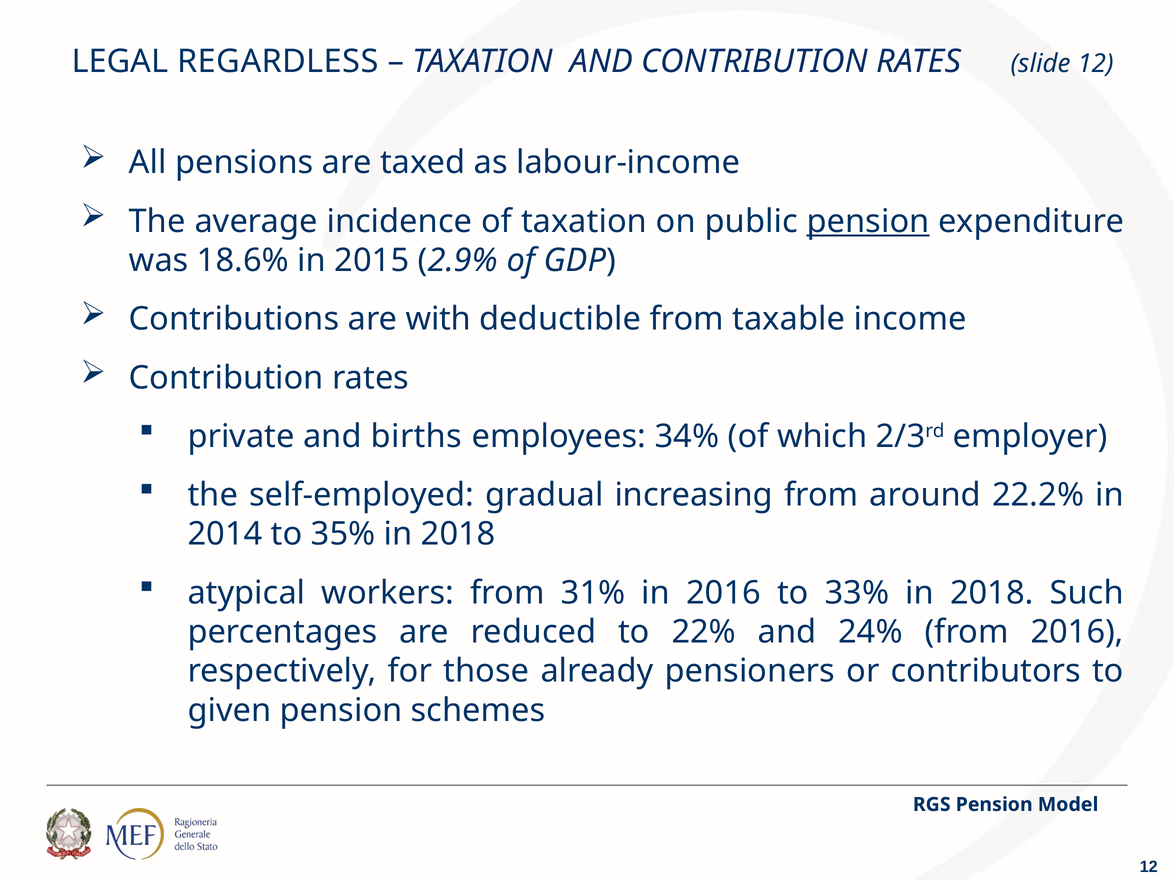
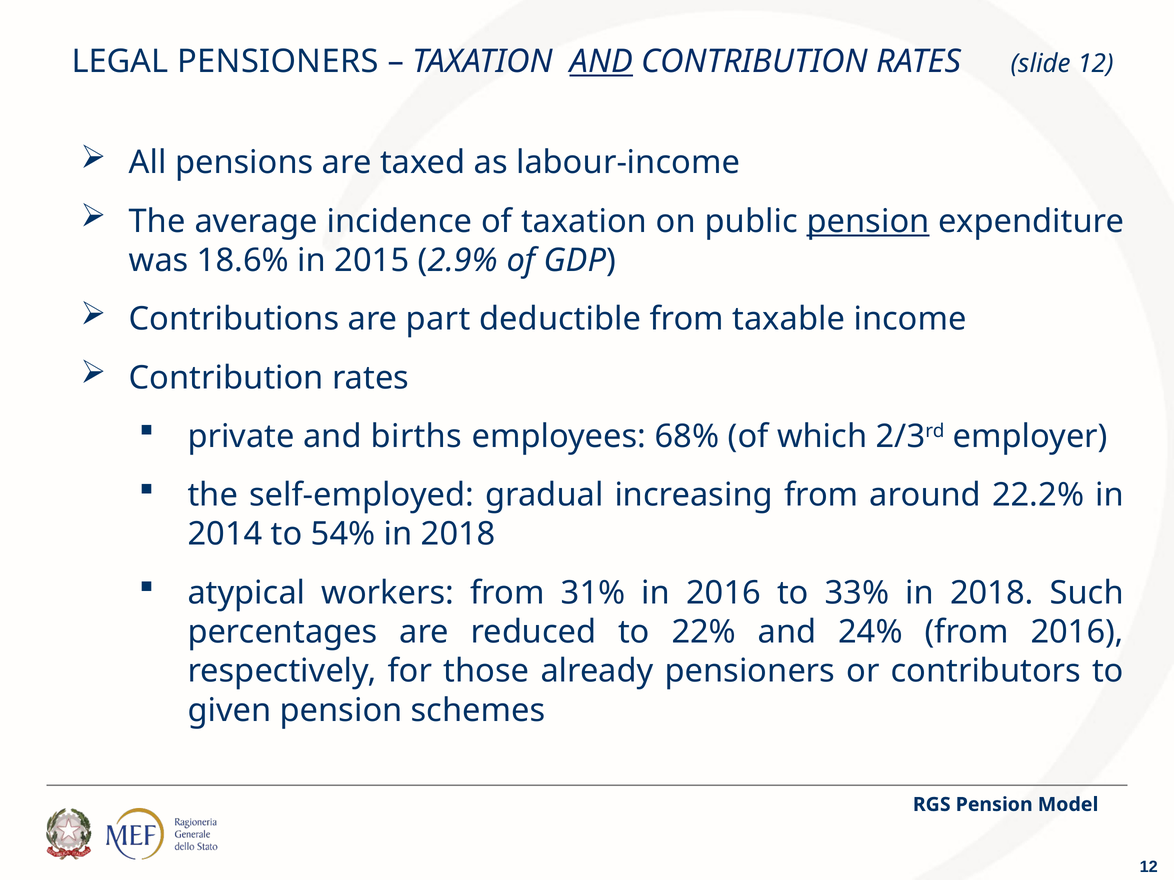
LEGAL REGARDLESS: REGARDLESS -> PENSIONERS (278, 62)
AND underline: none -> present (601, 62)
with: with -> part (438, 319)
34%: 34% -> 68% (687, 437)
35%: 35% -> 54% (343, 535)
